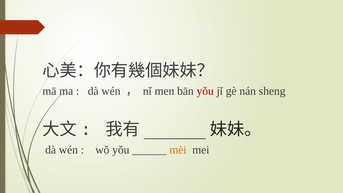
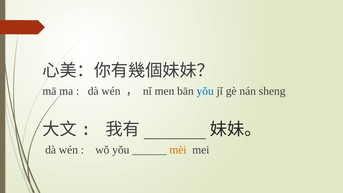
yǒu colour: red -> blue (205, 91)
